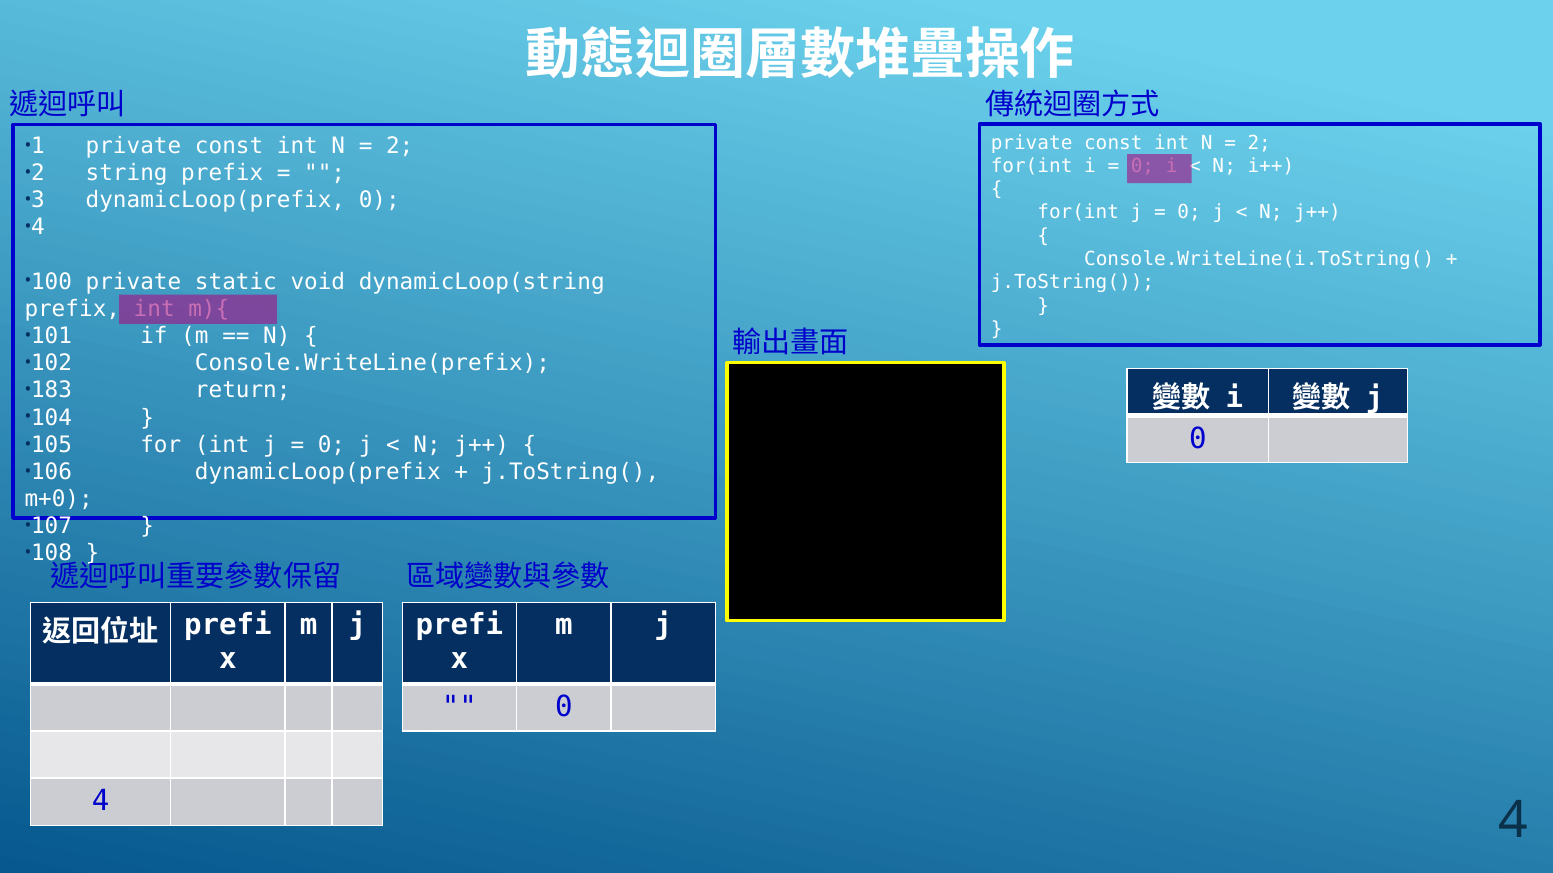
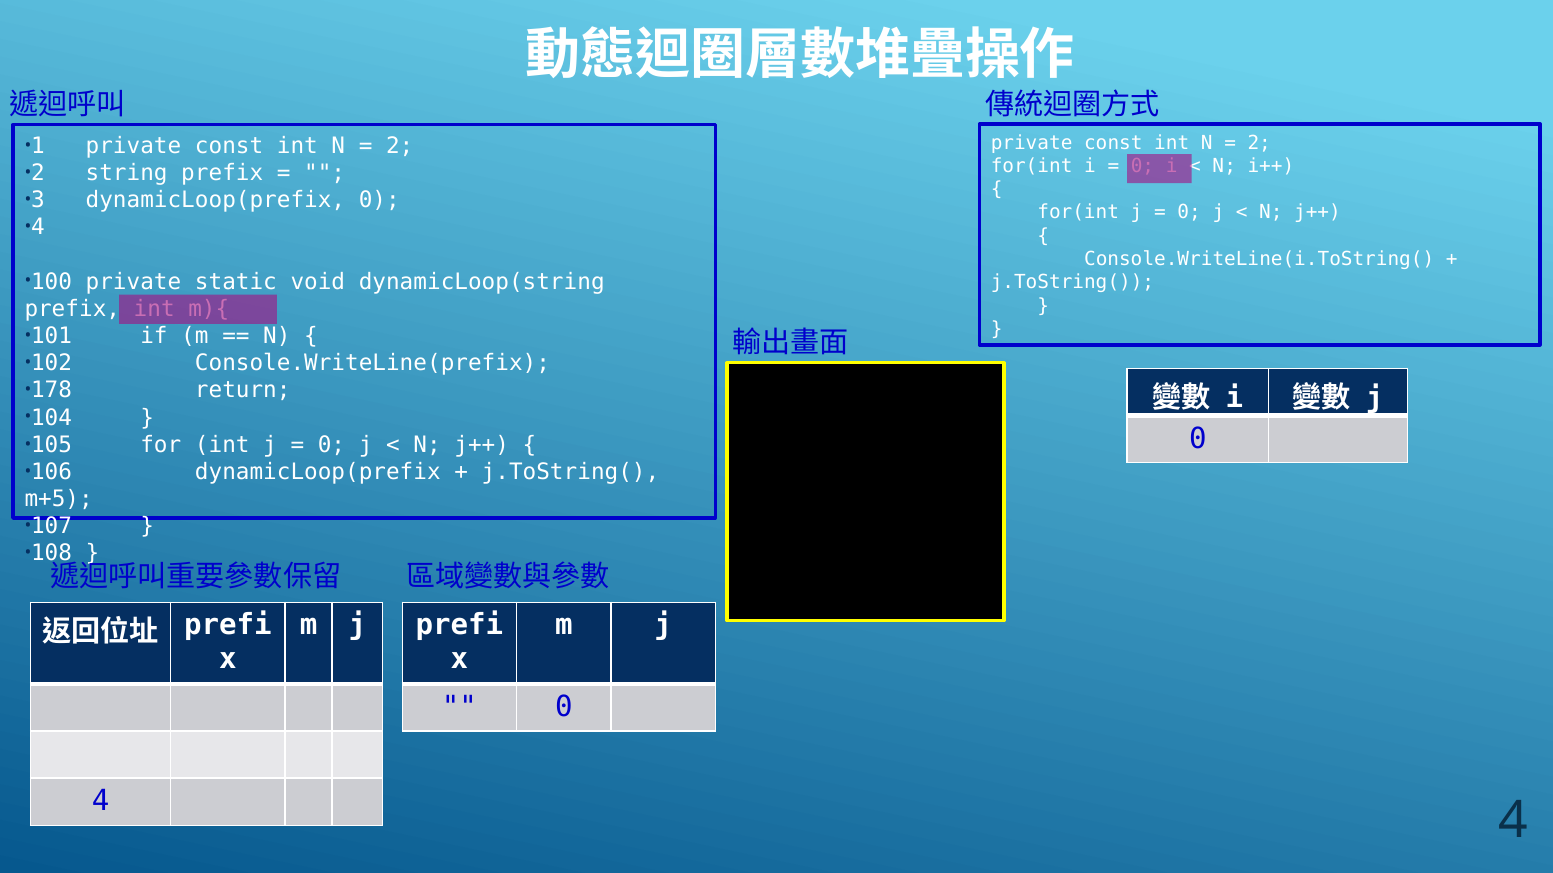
183: 183 -> 178 (52, 391)
m+0: m+0 -> m+5 (59, 499)
